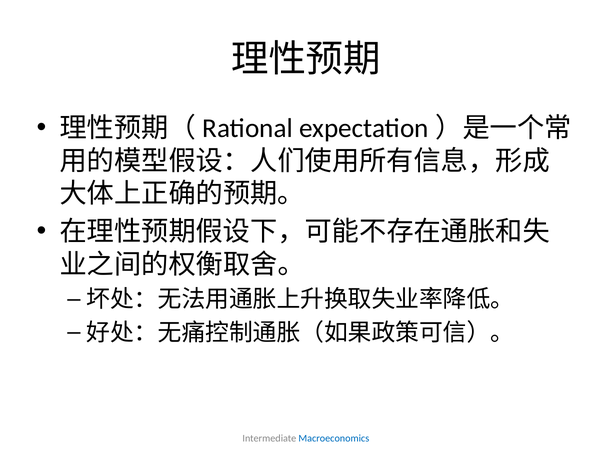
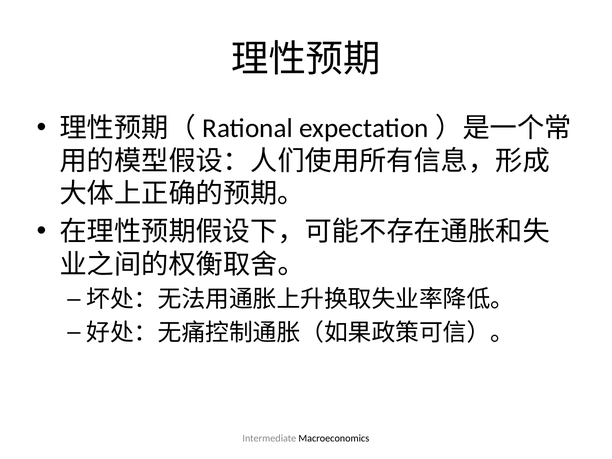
Macroeconomics colour: blue -> black (334, 438)
